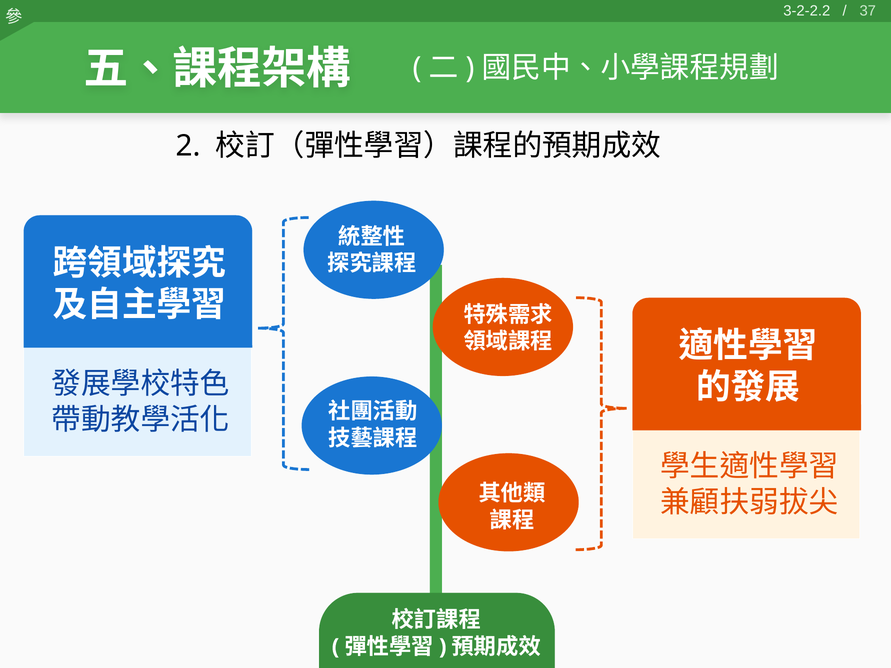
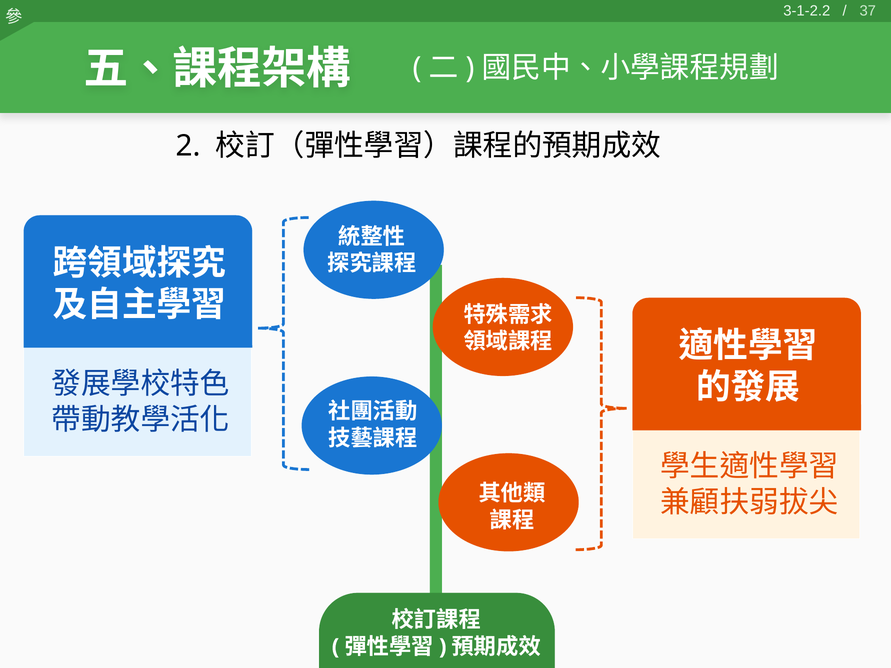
3-2-2.2: 3-2-2.2 -> 3-1-2.2 (807, 11)
